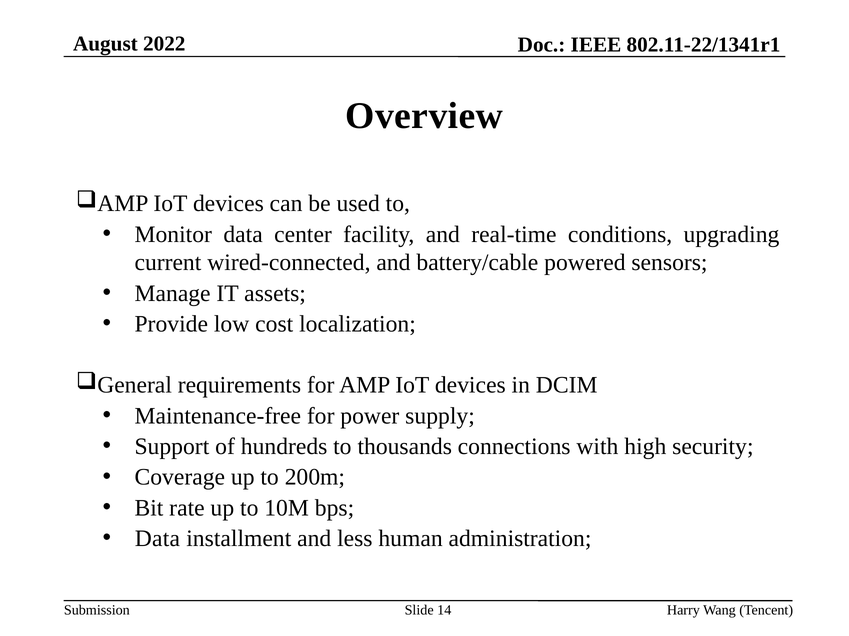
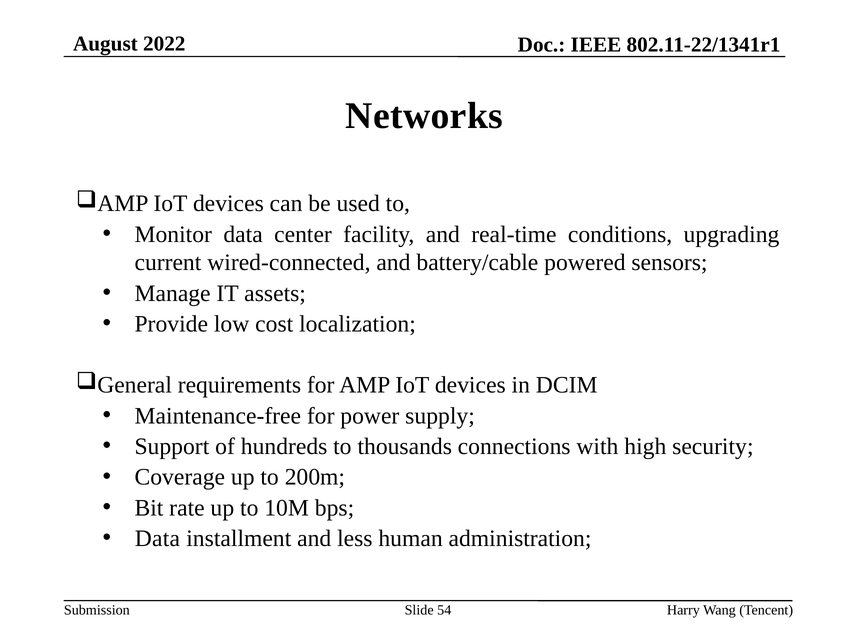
Overview: Overview -> Networks (424, 116)
14: 14 -> 54 (444, 611)
